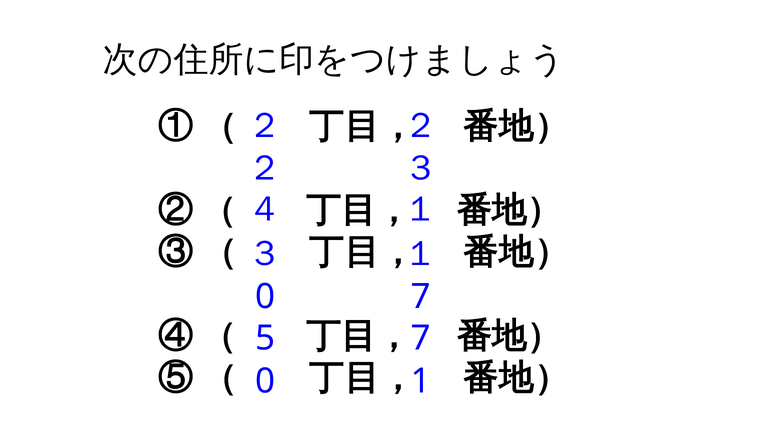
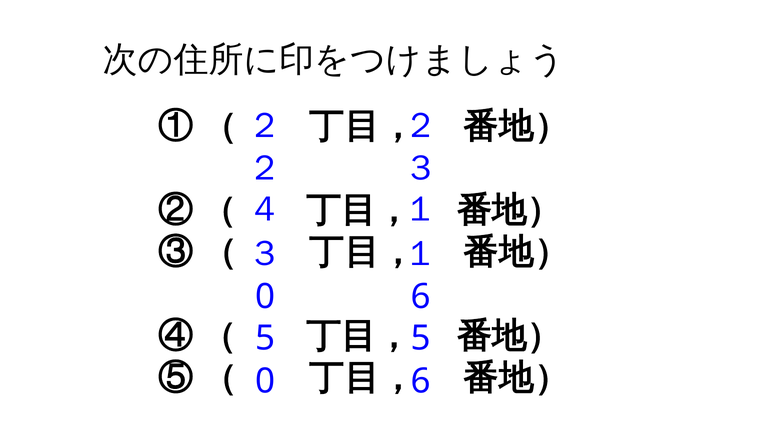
7: 7 -> 6 (421, 297)
5 7: 7 -> 5 (421, 338)
1: 1 -> 6 (421, 382)
